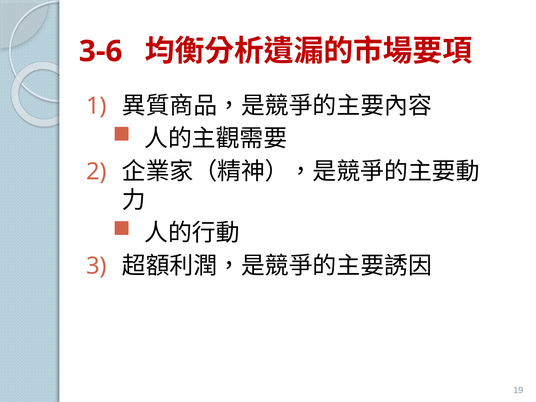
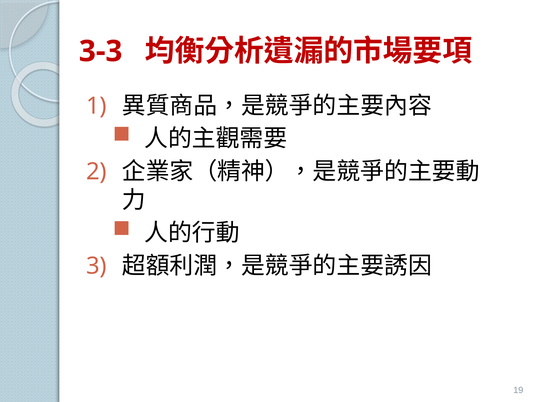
3-6: 3-6 -> 3-3 (101, 51)
